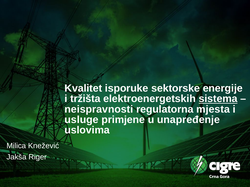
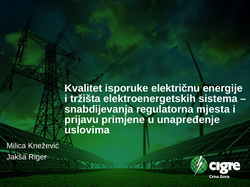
sektorske: sektorske -> električnu (176, 89)
sistema underline: present -> none (218, 99)
neispravnosti: neispravnosti -> snabdijevanja (99, 109)
usluge: usluge -> prijavu (82, 120)
